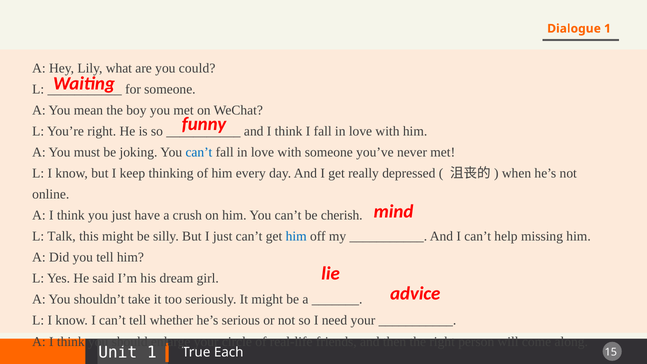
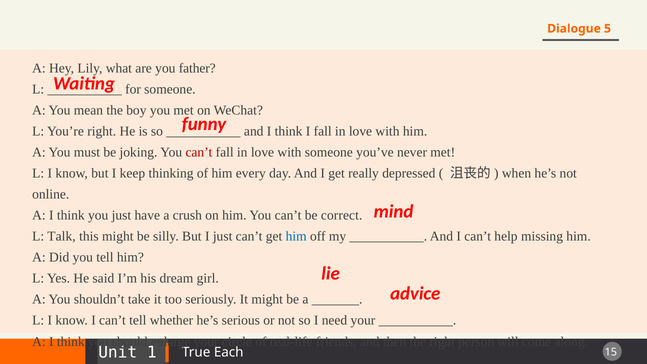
Dialogue 1: 1 -> 5 (607, 29)
could: could -> father (197, 68)
can’t colour: blue -> red (199, 152)
cherish: cherish -> correct (342, 215)
